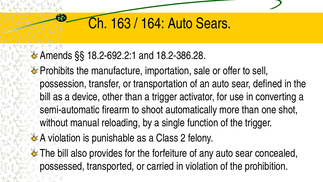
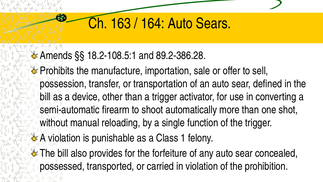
18.2-692.2:1: 18.2-692.2:1 -> 18.2-108.5:1 (112, 56)
18.2-386.28: 18.2-386.28 -> 89.2-386.28 (181, 56)
2: 2 -> 1 (183, 138)
